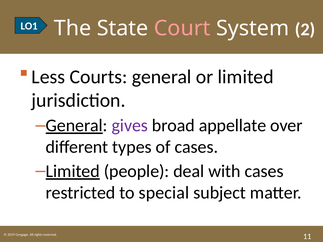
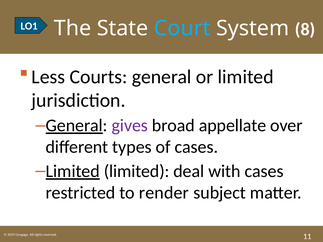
Court colour: pink -> light blue (182, 28)
2: 2 -> 8 (305, 30)
people: people -> limited (137, 171)
special: special -> render (164, 193)
